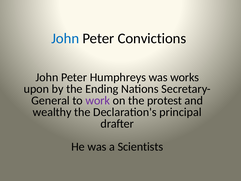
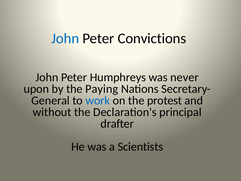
works: works -> never (185, 77)
Ending: Ending -> Paying (102, 89)
work colour: purple -> blue (98, 100)
wealthy: wealthy -> without (52, 112)
